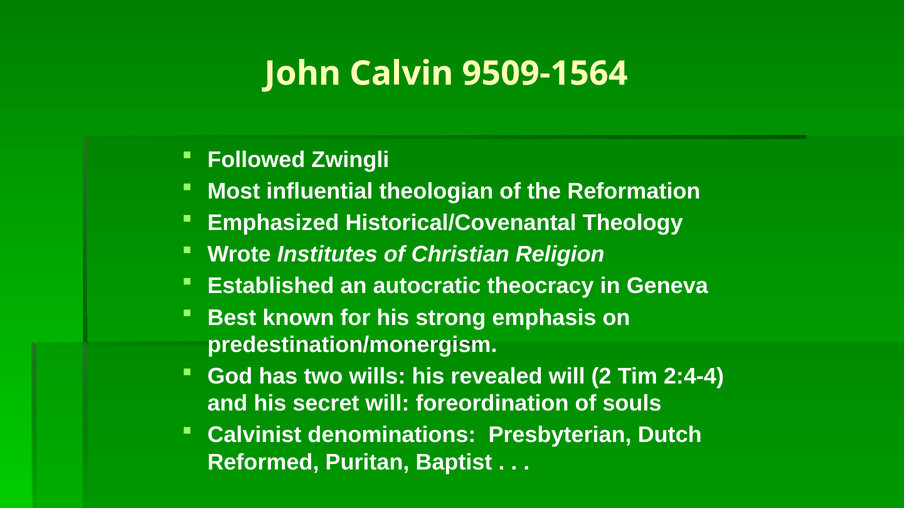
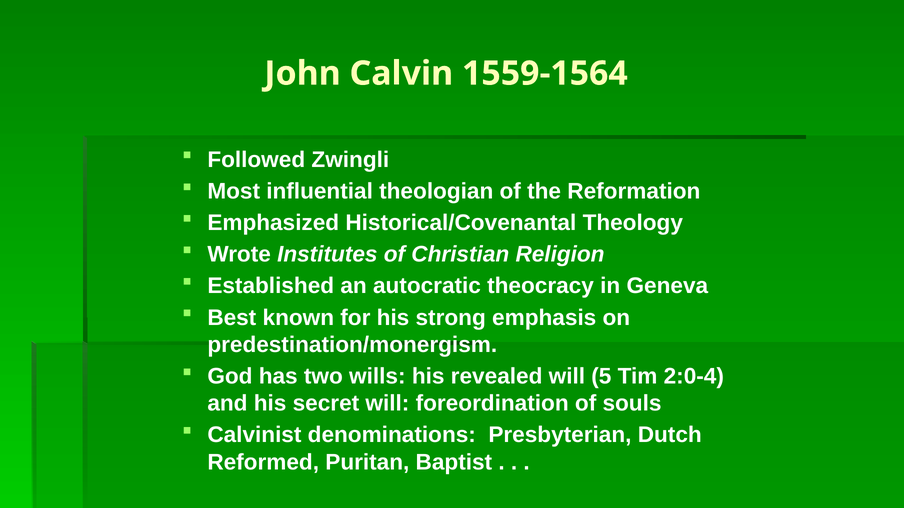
9509-1564: 9509-1564 -> 1559-1564 (545, 74)
2: 2 -> 5 (601, 377)
2:4-4: 2:4-4 -> 2:0-4 (694, 377)
